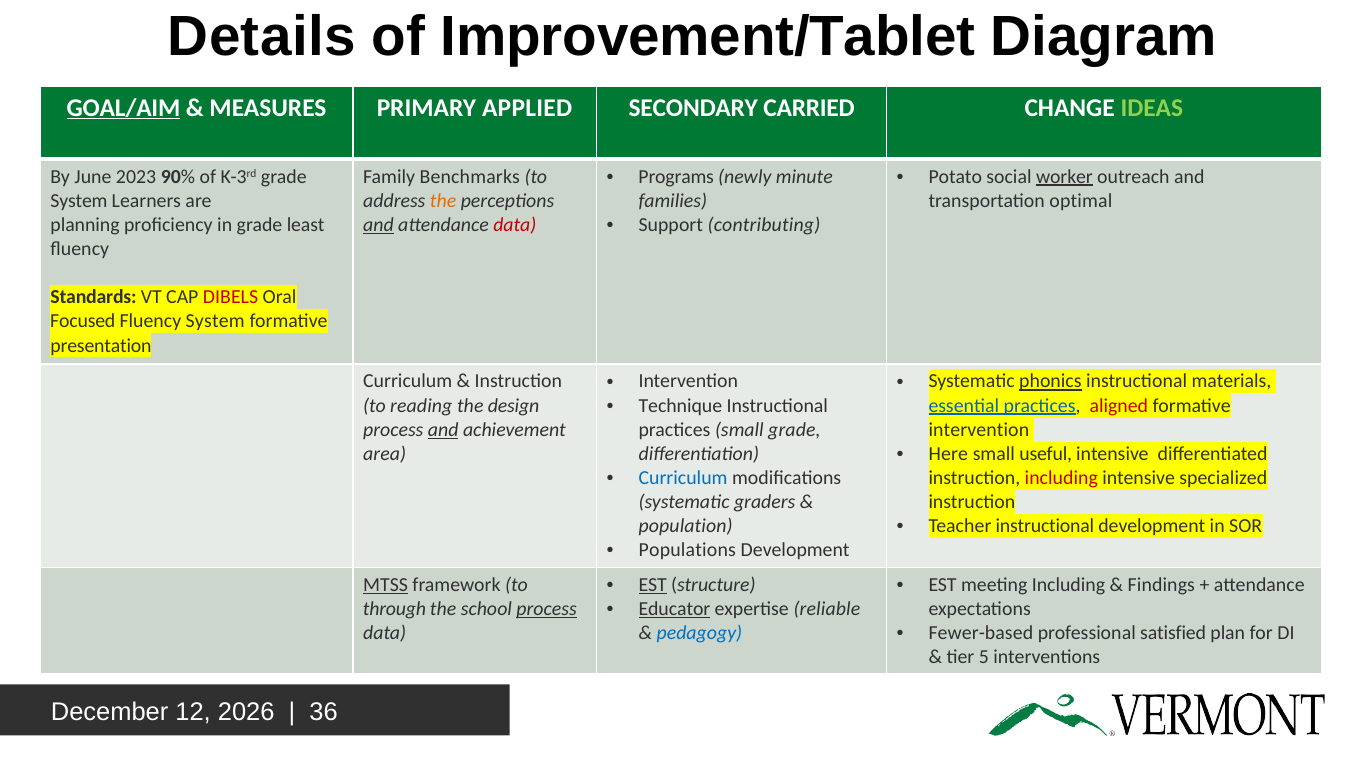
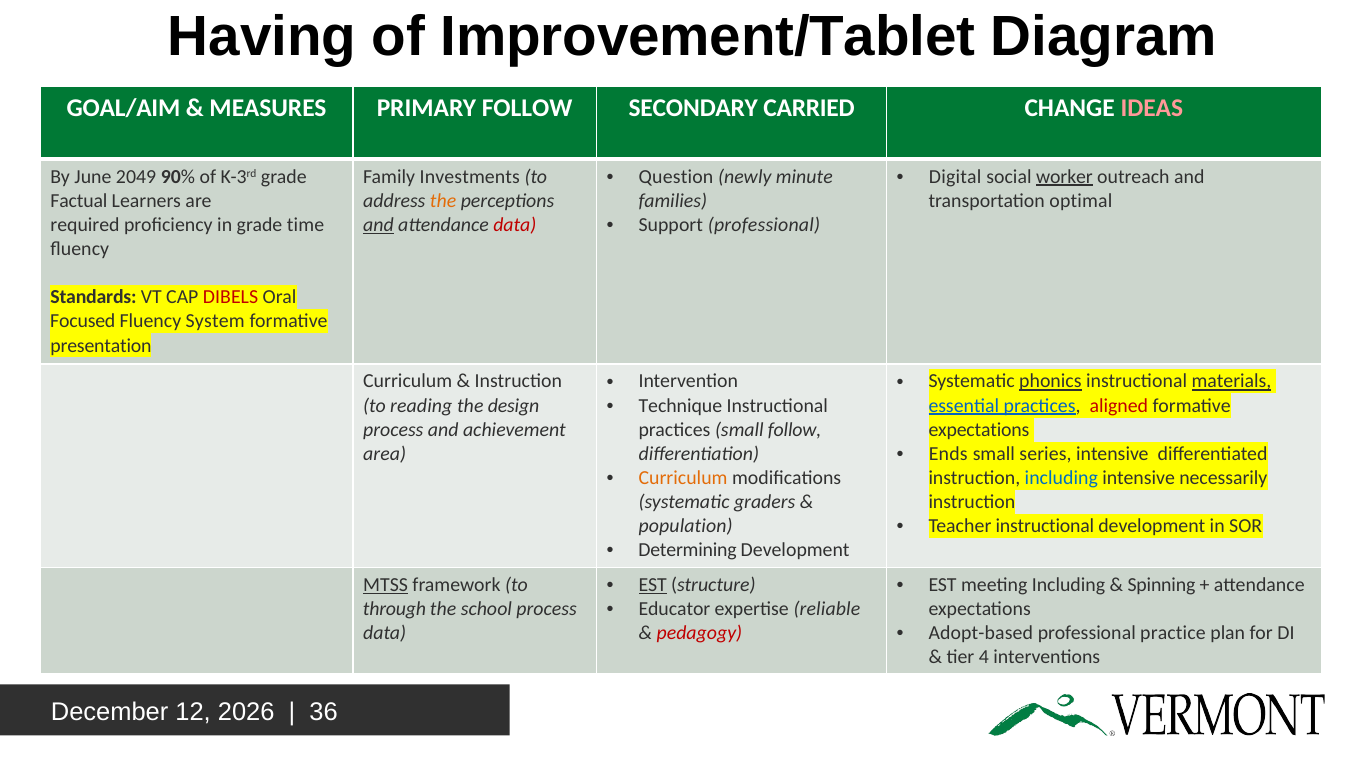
Details: Details -> Having (262, 37)
GOAL/AIM underline: present -> none (123, 108)
PRIMARY APPLIED: APPLIED -> FOLLOW (527, 108)
IDEAS colour: light green -> pink (1152, 108)
Programs: Programs -> Question (676, 176)
Potato: Potato -> Digital (955, 176)
2023: 2023 -> 2049 (136, 176)
Benchmarks: Benchmarks -> Investments (470, 176)
System: System -> Factual (79, 201)
Support contributing: contributing -> professional (764, 225)
planning: planning -> required (85, 225)
least: least -> time (306, 225)
materials underline: none -> present (1231, 381)
and underline: present -> none (443, 429)
small grade: grade -> follow (795, 429)
intervention: intervention -> expectations (979, 429)
Here: Here -> Ends (948, 453)
useful: useful -> series (1046, 453)
Curriculum colour: blue -> orange (683, 478)
including colour: red -> blue (1061, 478)
specialized: specialized -> necessarily (1223, 478)
Populations: Populations -> Determining (688, 550)
Findings: Findings -> Spinning (1161, 584)
Educator underline: present -> none (674, 608)
process underline: present -> none (547, 608)
Fewer-based: Fewer-based -> Adopt-based (981, 633)
satisfied: satisfied -> practice (1173, 633)
pedagogy colour: blue -> red (699, 633)
5: 5 -> 4 (984, 657)
